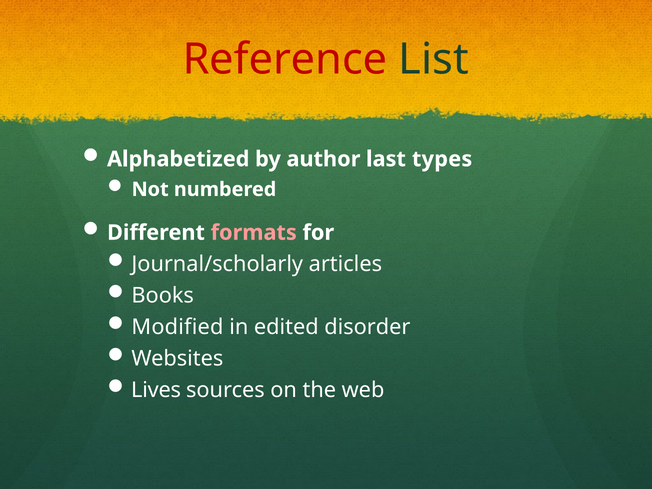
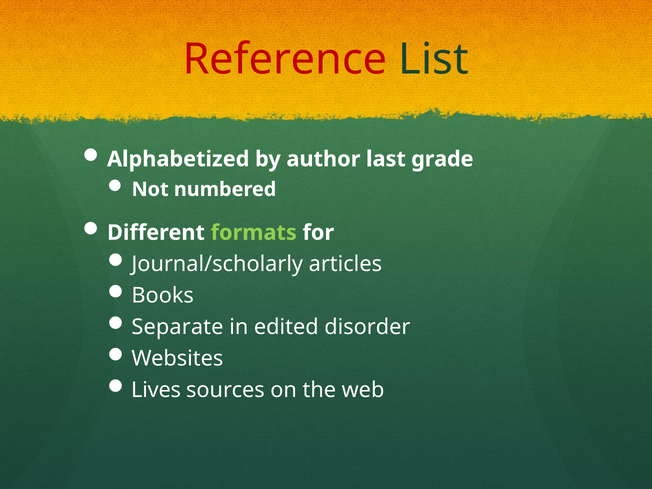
types: types -> grade (442, 159)
formats colour: pink -> light green (254, 233)
Modified: Modified -> Separate (177, 327)
